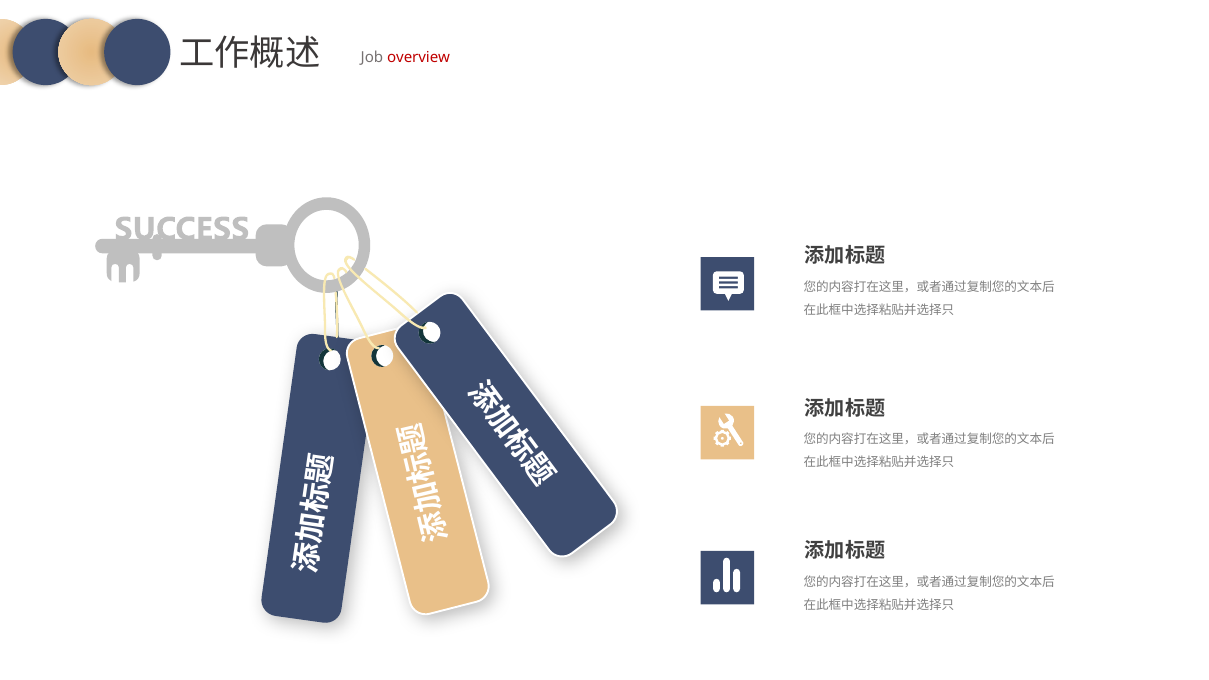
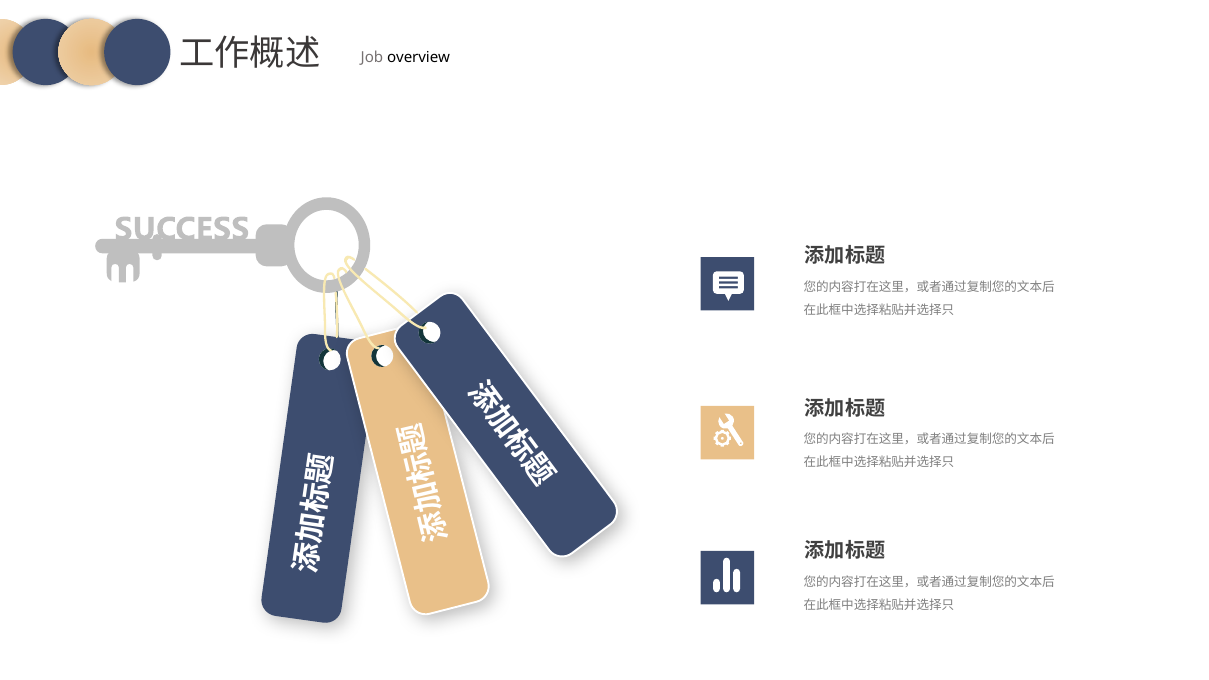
overview colour: red -> black (419, 58)
